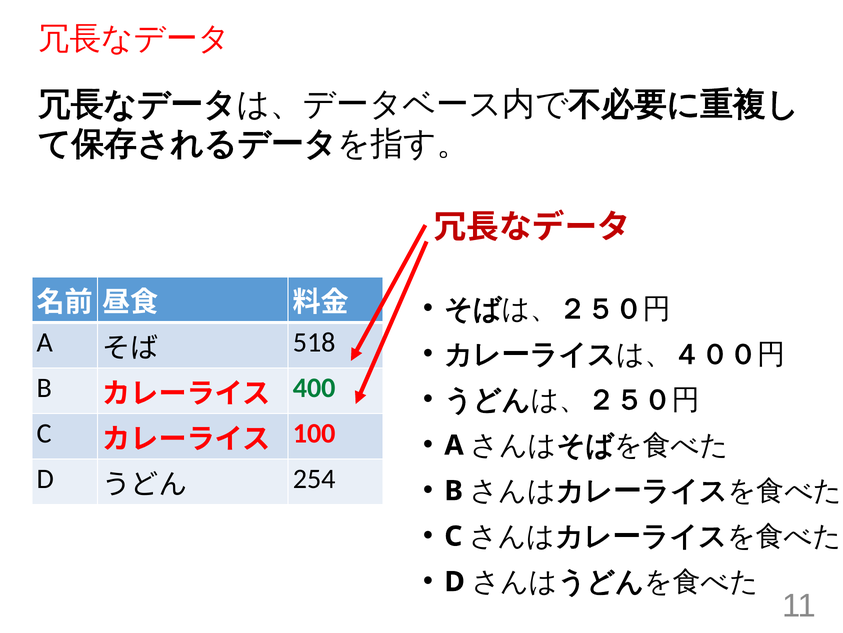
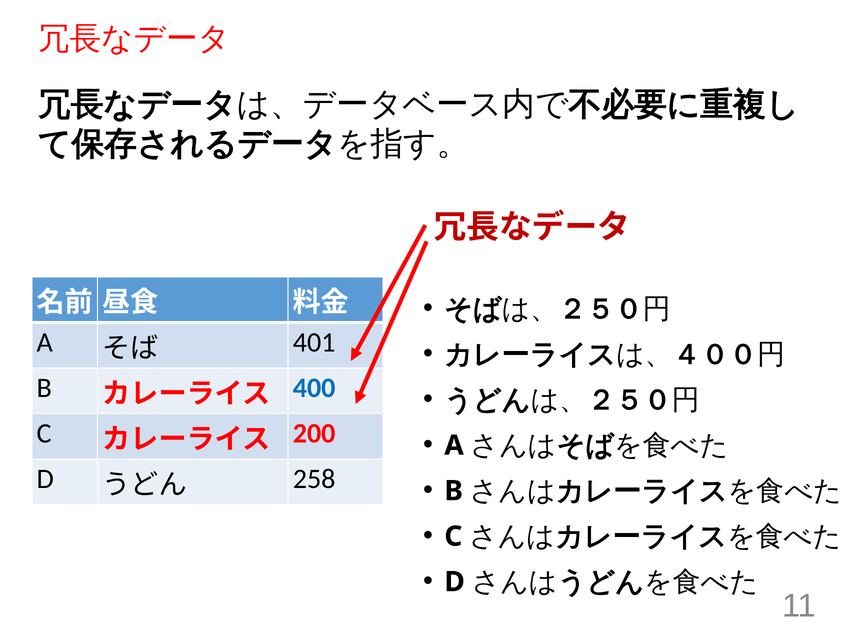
518: 518 -> 401 (314, 342)
400 colour: green -> blue (314, 387)
100: 100 -> 200 (314, 433)
254: 254 -> 258 (314, 478)
